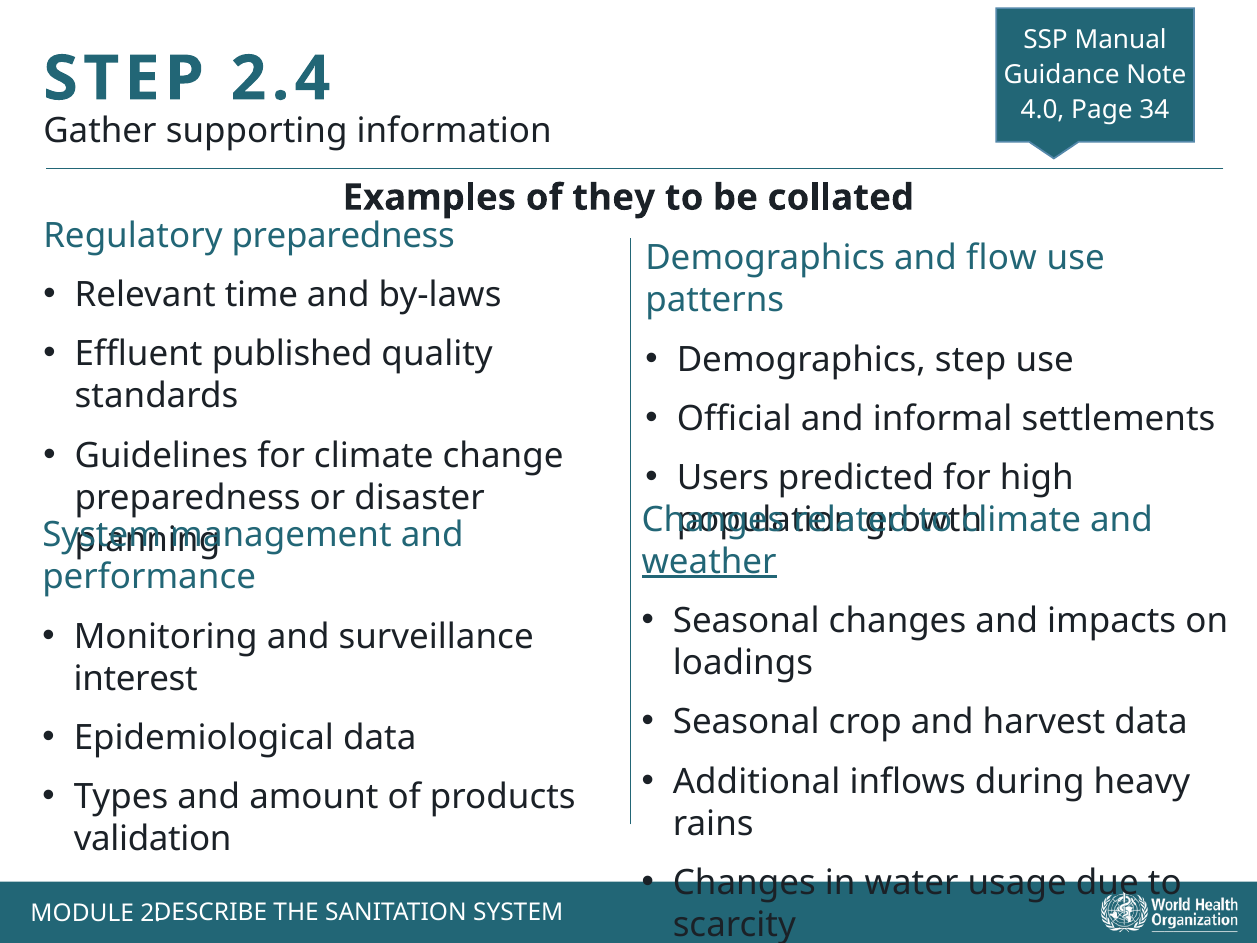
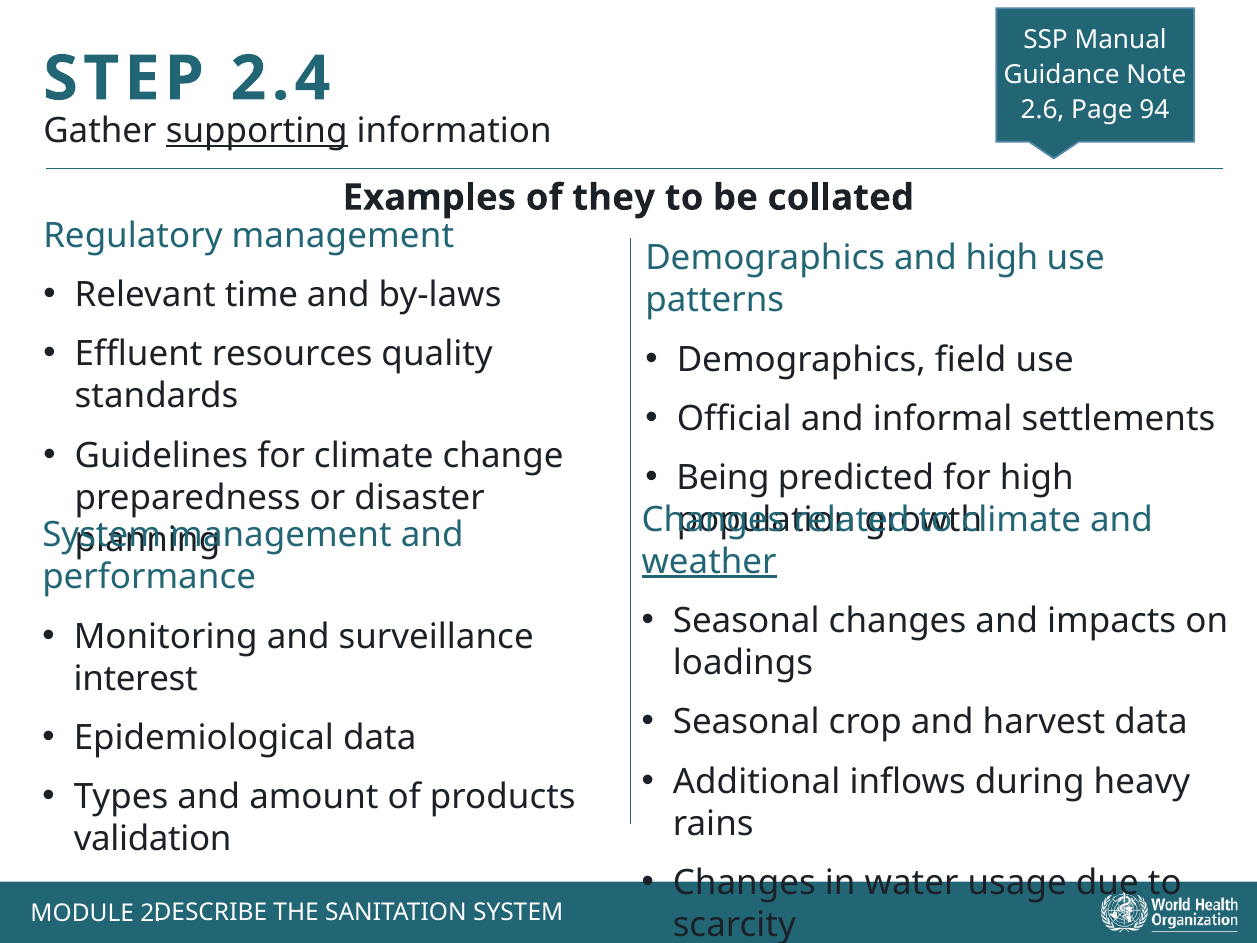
4.0: 4.0 -> 2.6 (1043, 110)
34: 34 -> 94 (1154, 110)
supporting underline: none -> present (257, 131)
Regulatory preparedness: preparedness -> management (343, 236)
and flow: flow -> high (1002, 258)
published: published -> resources (292, 354)
Demographics step: step -> field (971, 360)
Users: Users -> Being (723, 478)
